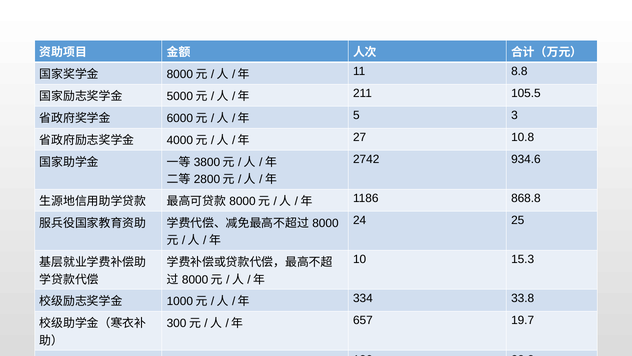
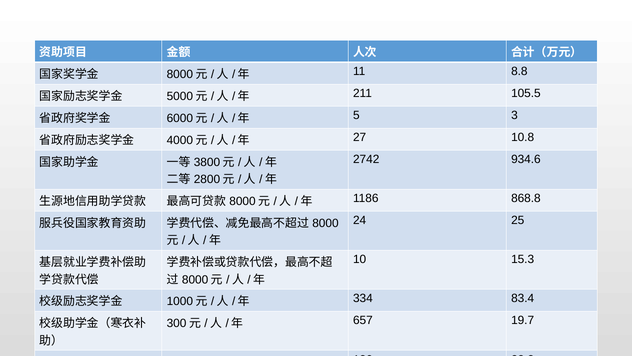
33.8: 33.8 -> 83.4 (523, 298)
